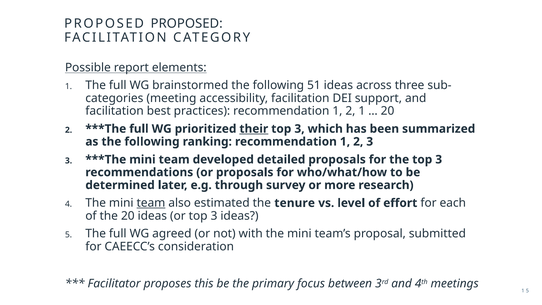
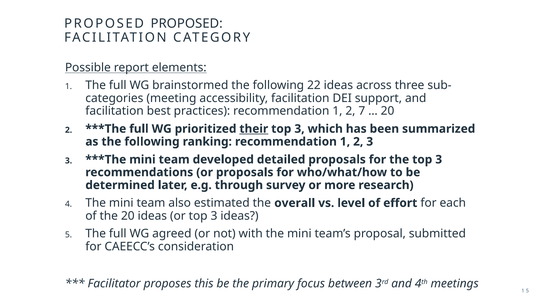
51: 51 -> 22 (314, 85)
2 1: 1 -> 7 (362, 111)
team underline: present -> none (151, 203)
tenure: tenure -> overall (295, 203)
